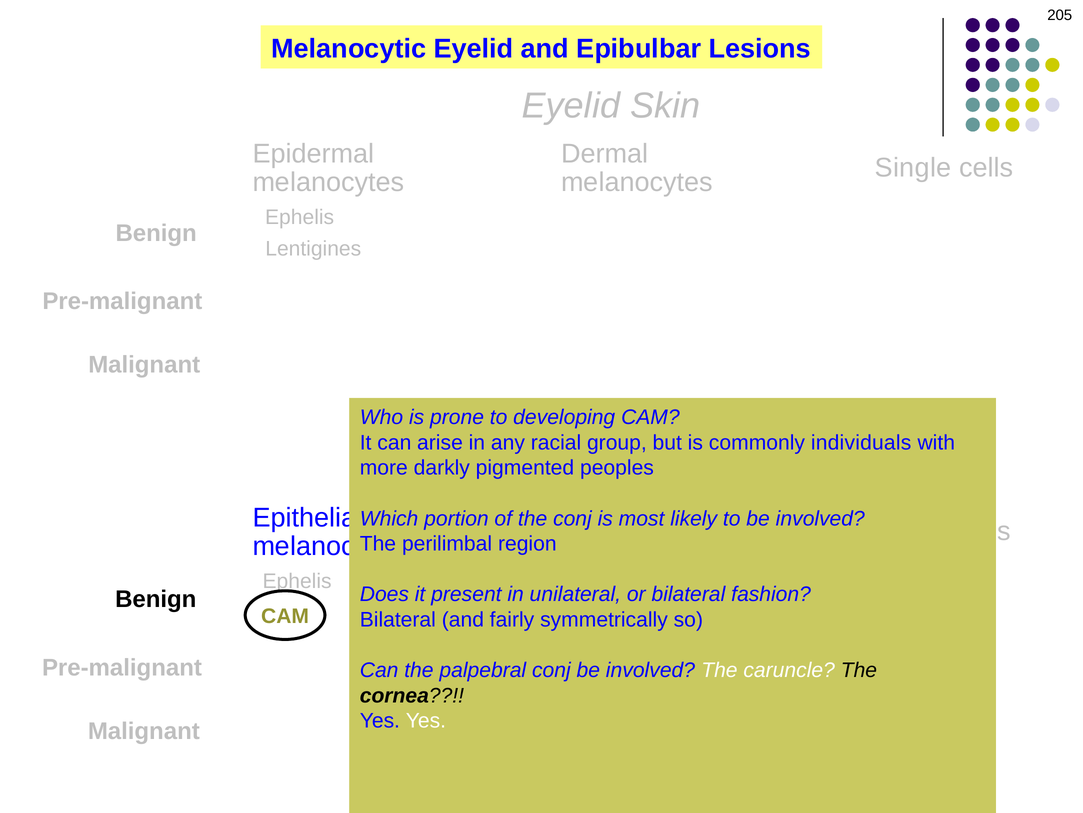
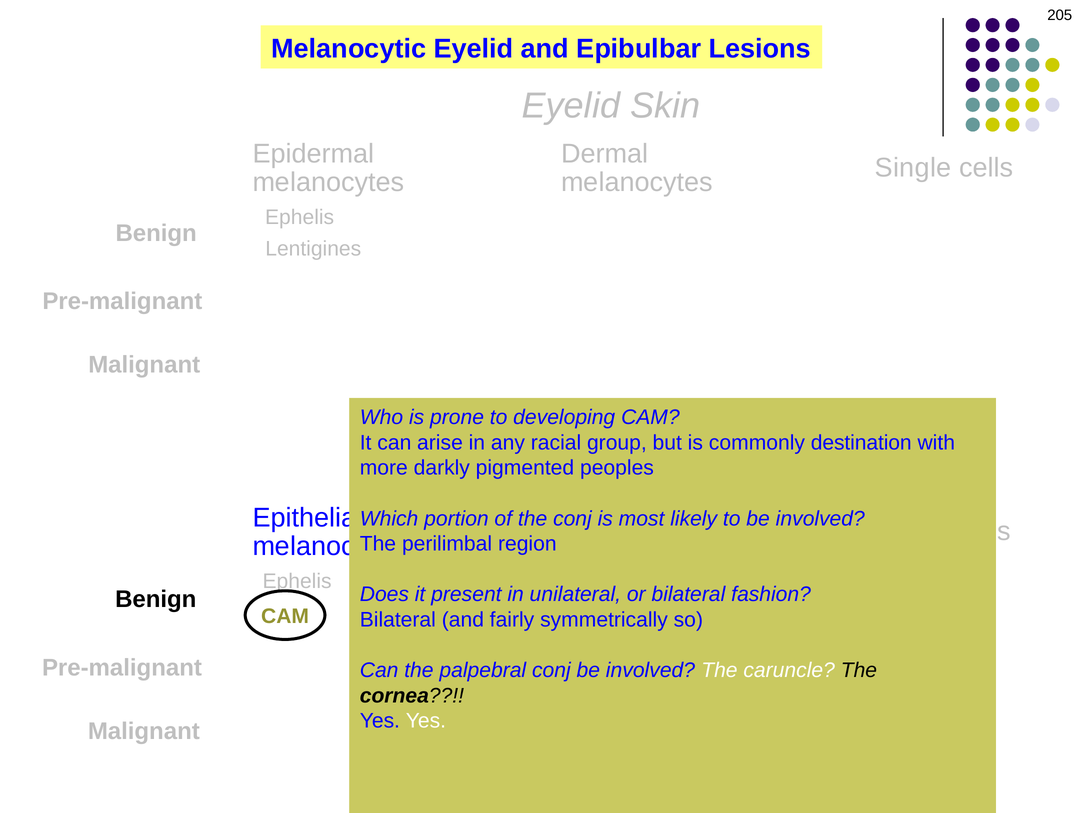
individuals: individuals -> destination (861, 442)
